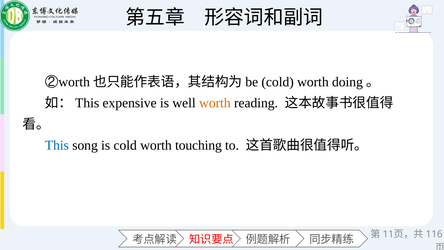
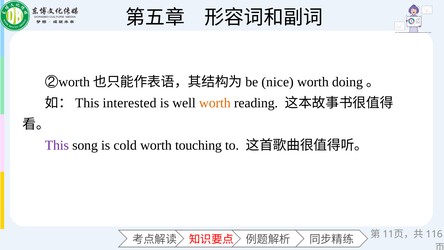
cold: cold -> nice (278, 82)
expensive: expensive -> interested (130, 103)
This colour: blue -> purple (57, 145)
